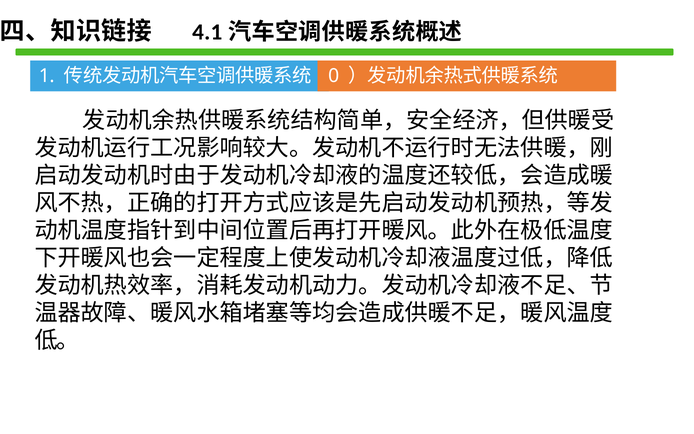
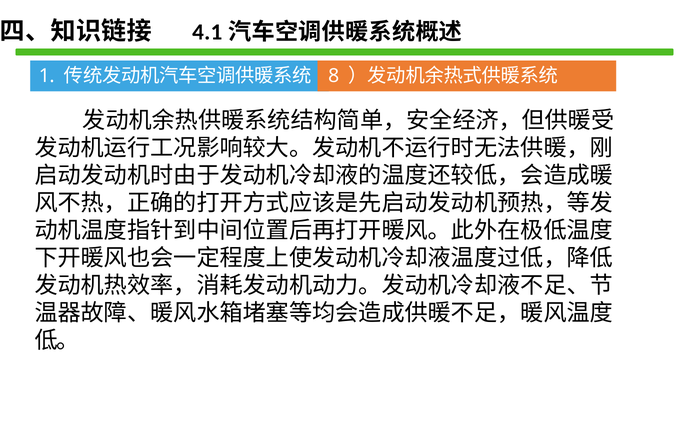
0: 0 -> 8 (334, 76)
